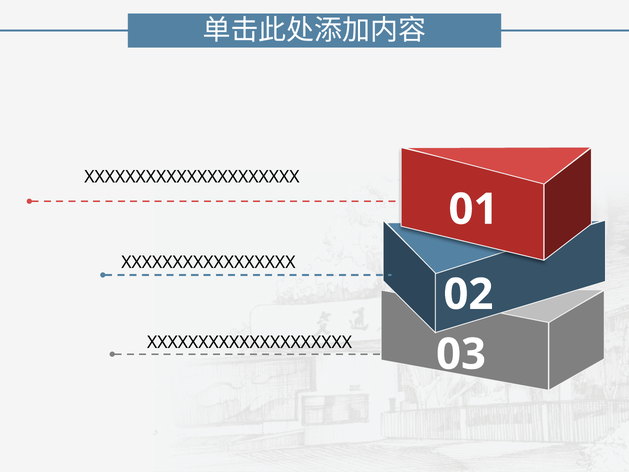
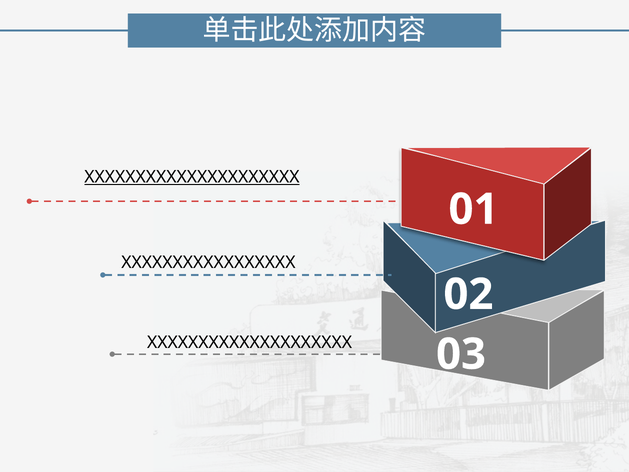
XXXXXXXXXXXXXXXXXXXXX underline: none -> present (192, 177)
